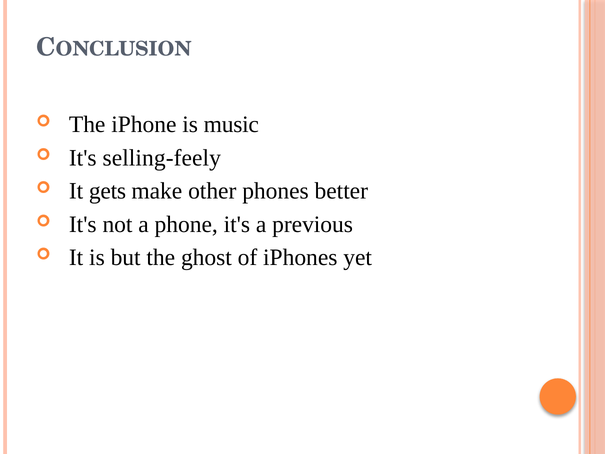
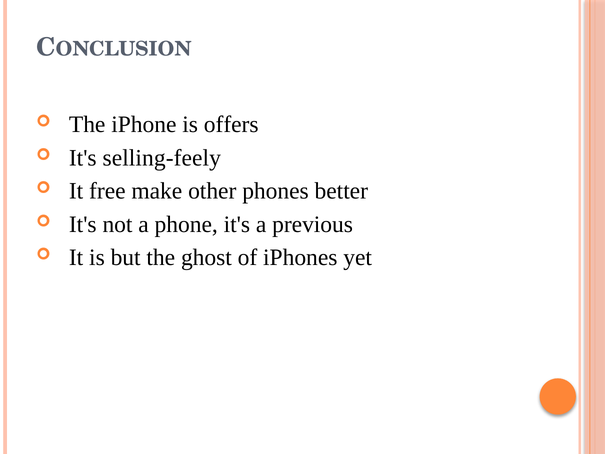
music: music -> offers (231, 125)
gets: gets -> free (107, 191)
